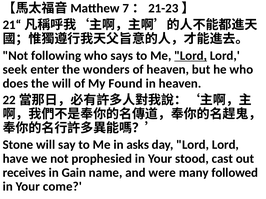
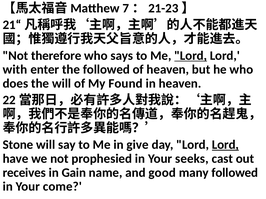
following: following -> therefore (56, 56)
seek: seek -> with (15, 70)
the wonders: wonders -> followed (106, 70)
asks: asks -> give (138, 145)
Lord underline: none -> present (225, 145)
stood: stood -> seeks (192, 159)
were: were -> good (162, 173)
